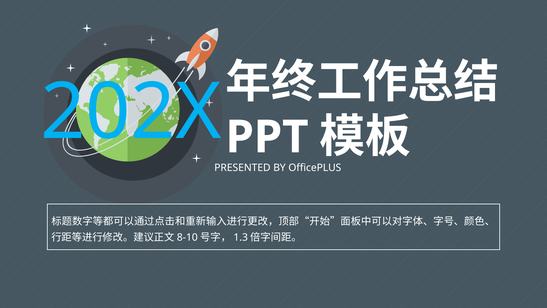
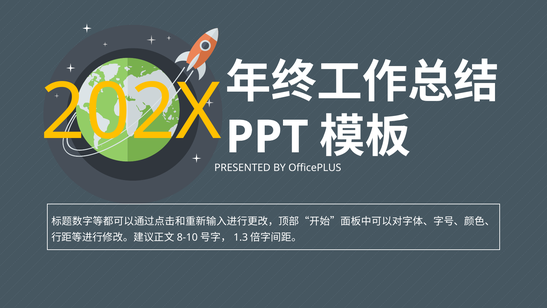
202X colour: light blue -> yellow (131, 112)
